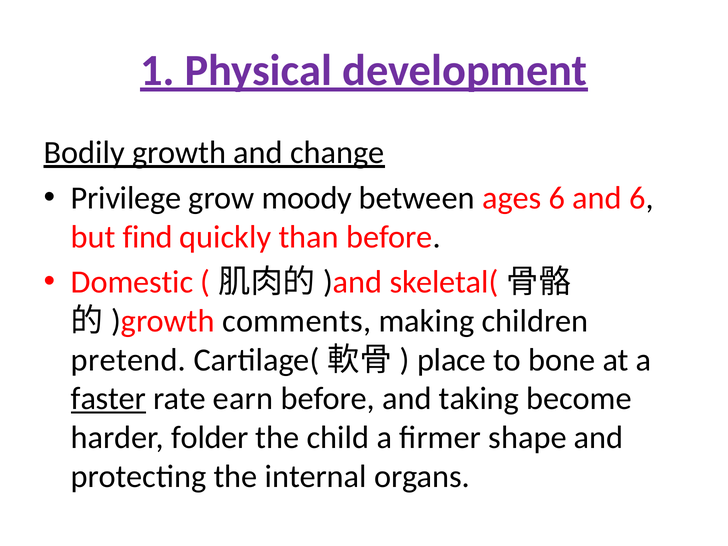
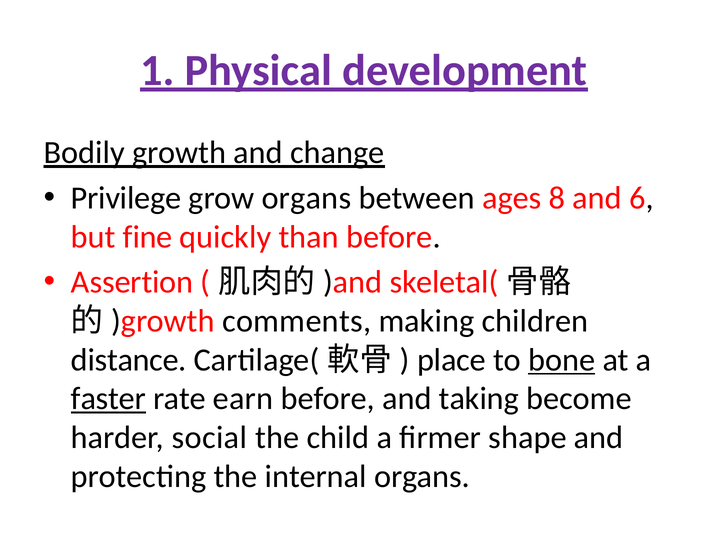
grow moody: moody -> organs (306, 198)
ages 6: 6 -> 8 (557, 198)
find: find -> fine (148, 237)
Domestic: Domestic -> Assertion (132, 282)
pretend: pretend -> distance (129, 360)
bone underline: none -> present (562, 360)
folder: folder -> social (210, 438)
